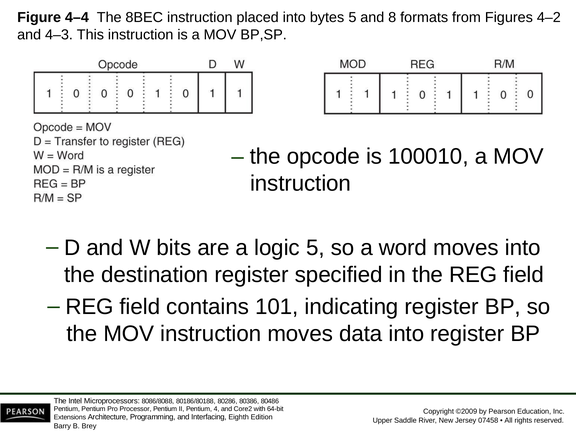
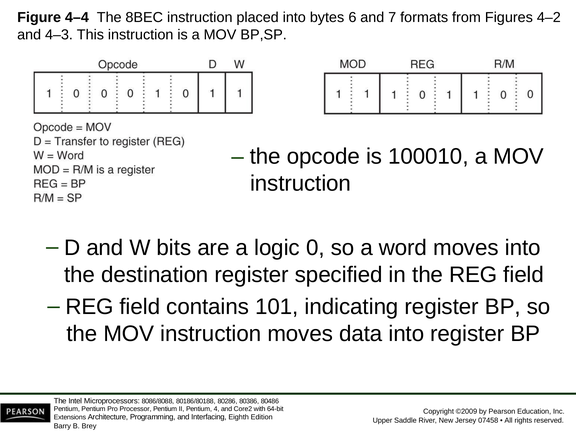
bytes 5: 5 -> 6 (352, 17)
8: 8 -> 7 (392, 17)
logic 5: 5 -> 0 (315, 248)
